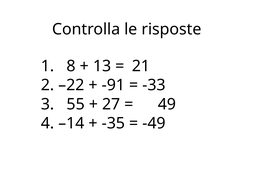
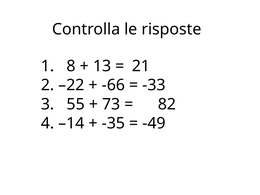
-91: -91 -> -66 (113, 85)
27: 27 -> 73 (111, 104)
49: 49 -> 82 (167, 104)
